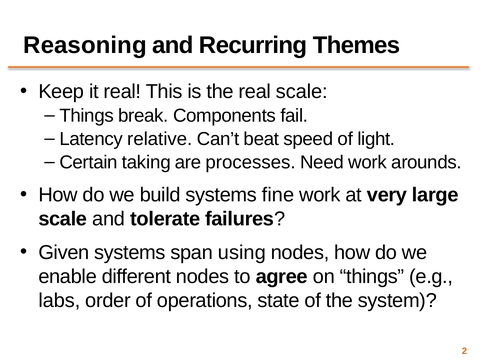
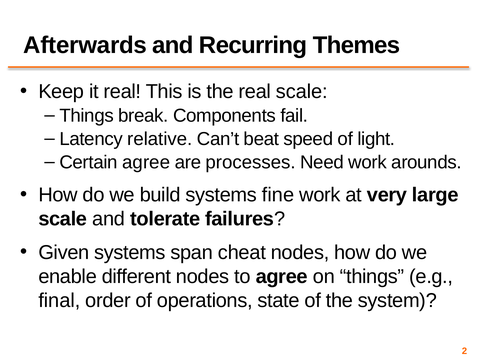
Reasoning: Reasoning -> Afterwards (85, 45)
Certain taking: taking -> agree (146, 162)
using: using -> cheat (242, 252)
labs: labs -> final (59, 300)
